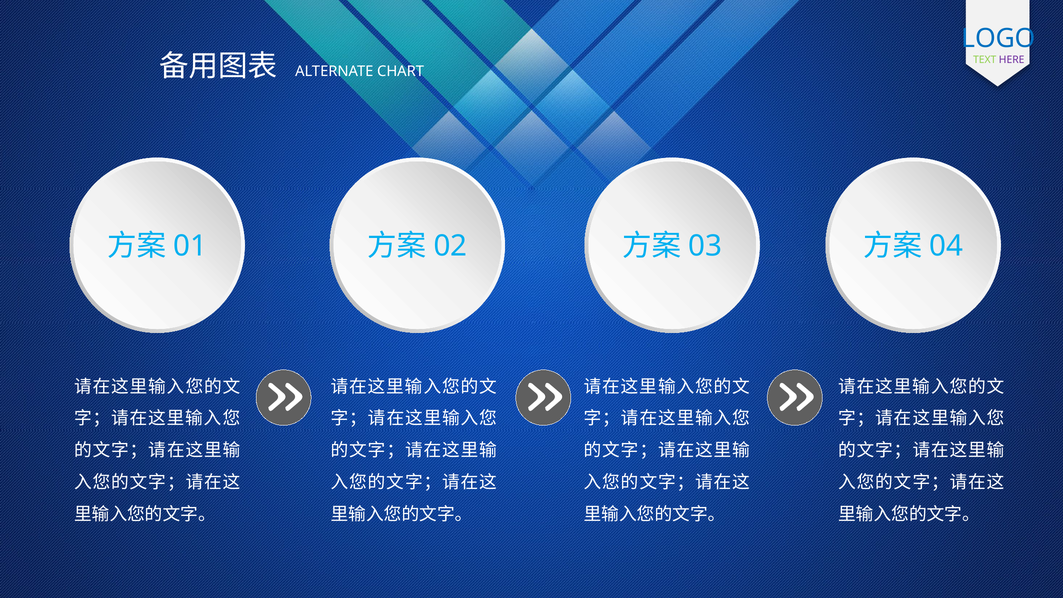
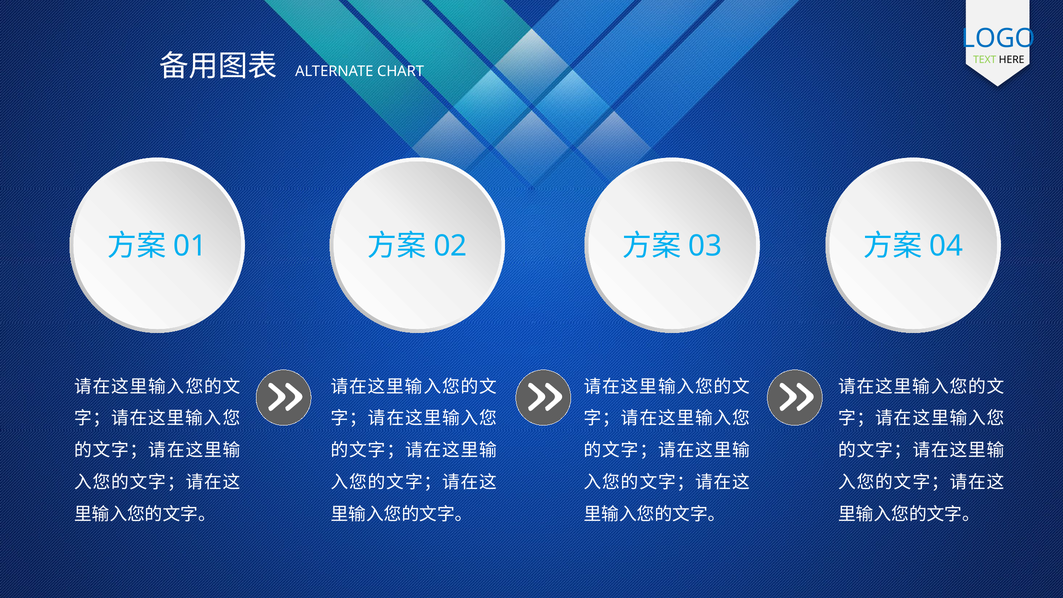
HERE colour: purple -> black (1012, 60)
